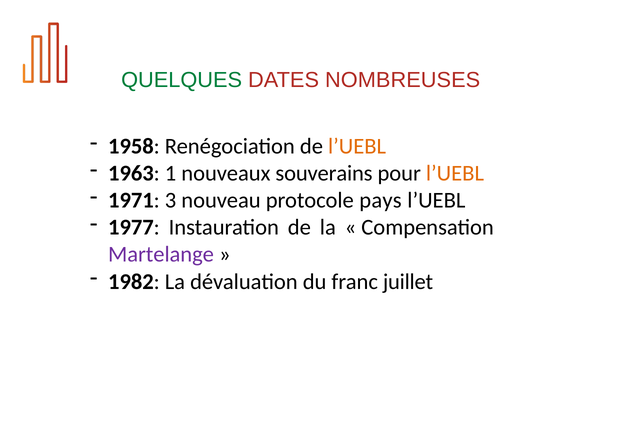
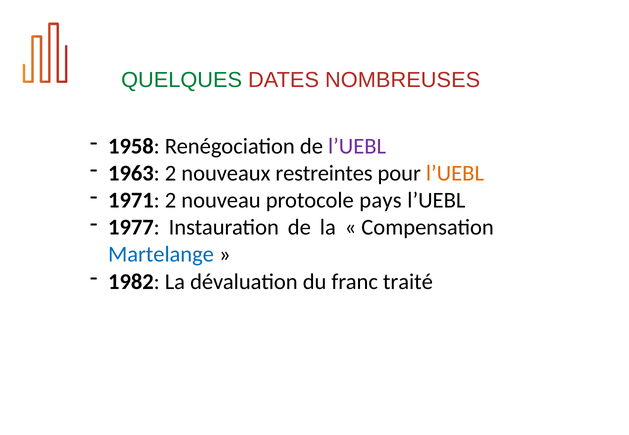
l’UEBL colour: orange -> purple (357, 146)
1963 1: 1 -> 2 (171, 173)
souverains: souverains -> restreintes (324, 173)
1971 3: 3 -> 2 (171, 201)
Martelange colour: purple -> blue (161, 255)
juillet: juillet -> traité (408, 282)
